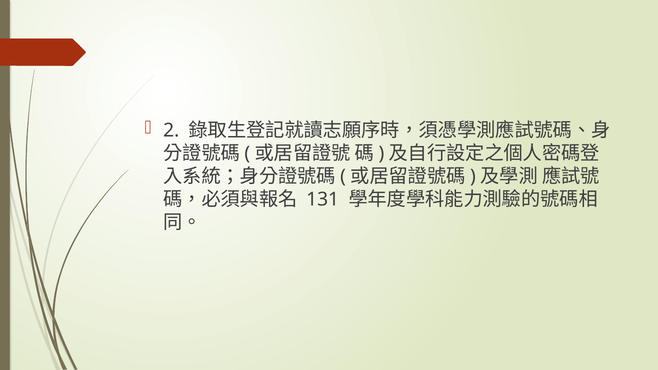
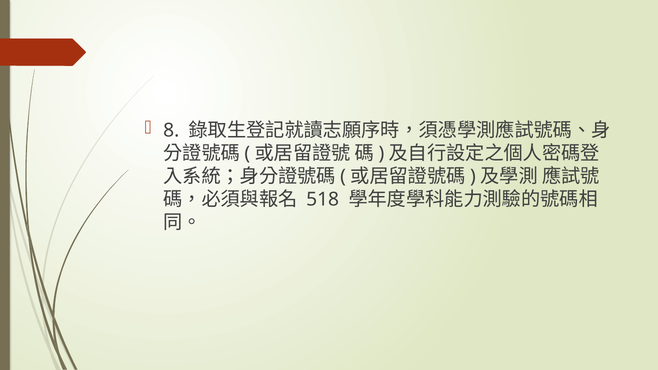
2: 2 -> 8 (171, 130)
131: 131 -> 518 (323, 199)
